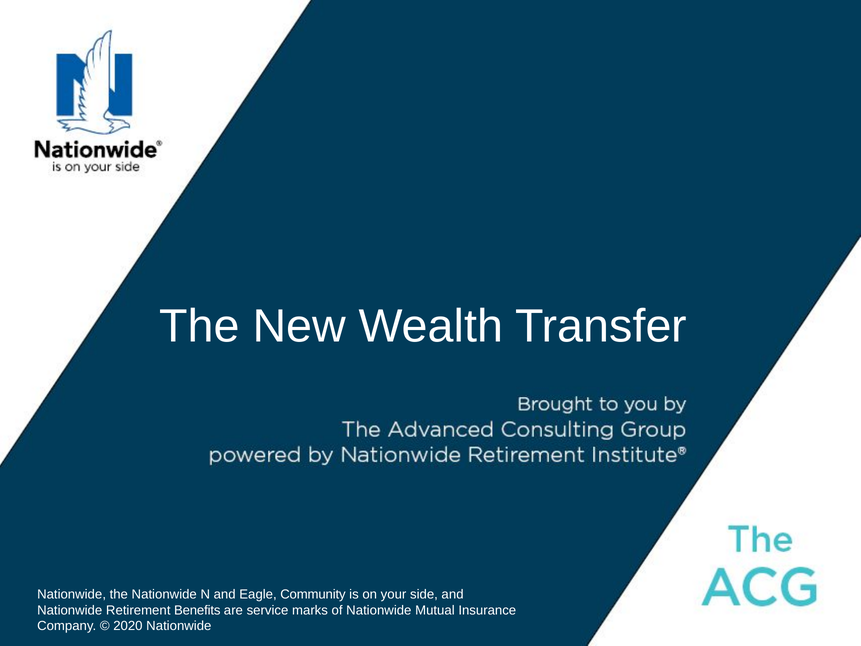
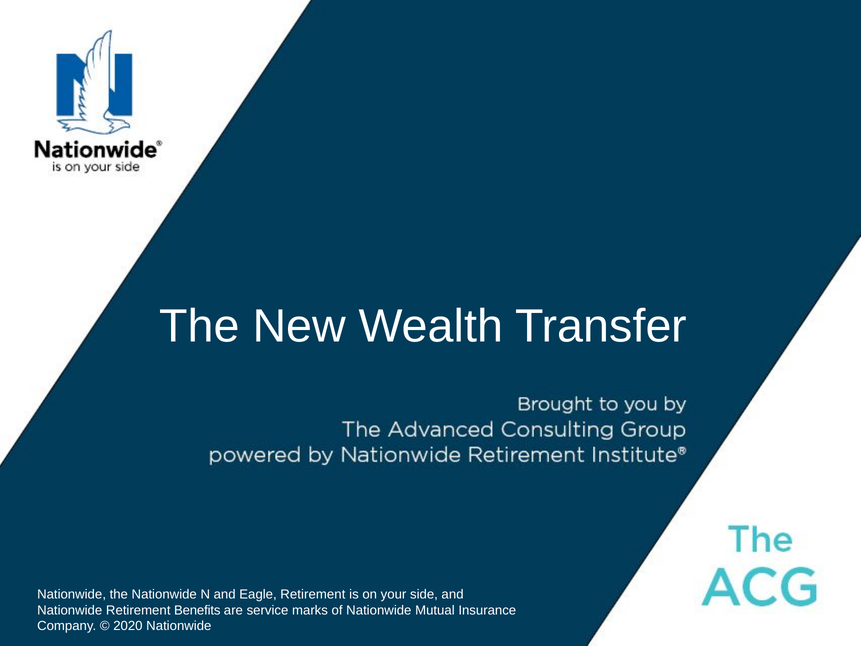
Eagle Community: Community -> Retirement (313, 594)
